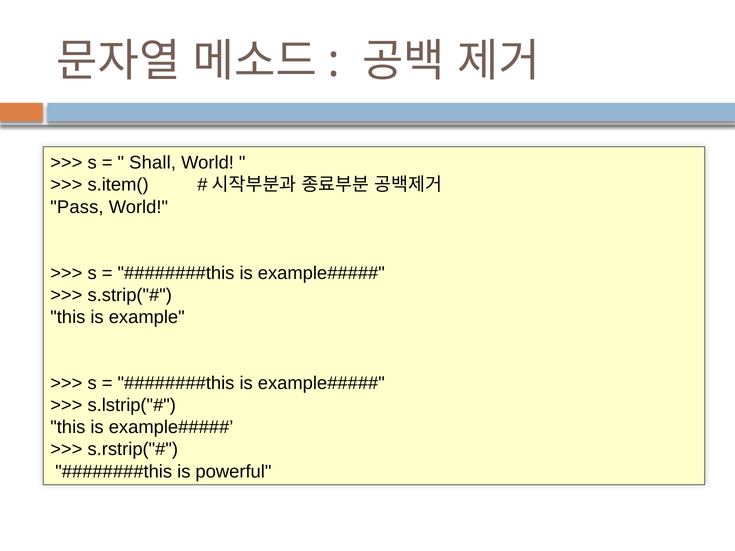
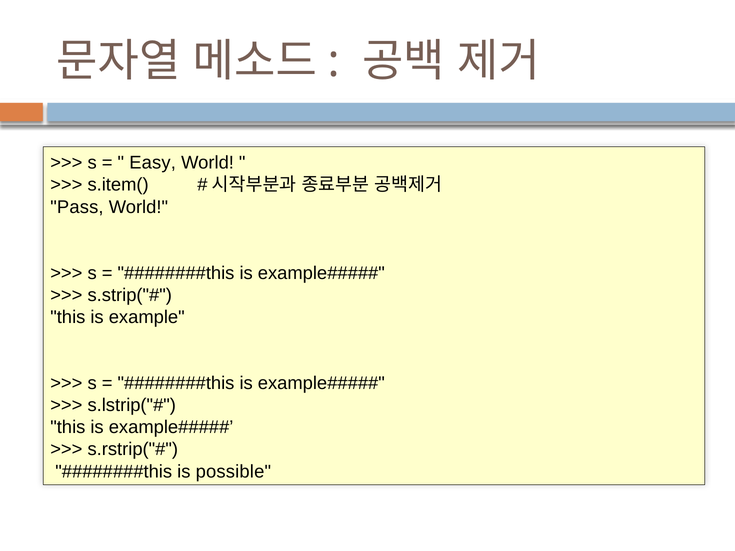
Shall: Shall -> Easy (153, 163)
powerful: powerful -> possible (233, 472)
